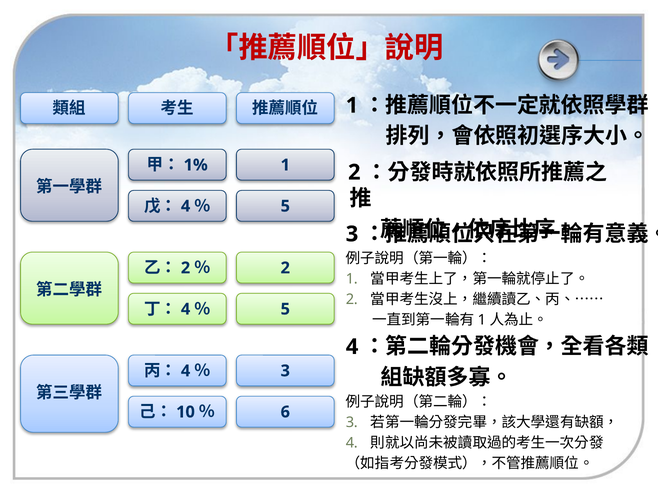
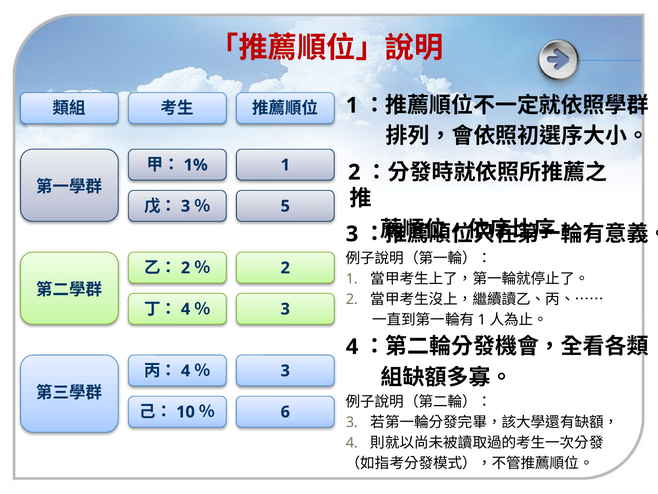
4: 4 -> 3 (186, 206)
5: 5 -> 3 (285, 309)
